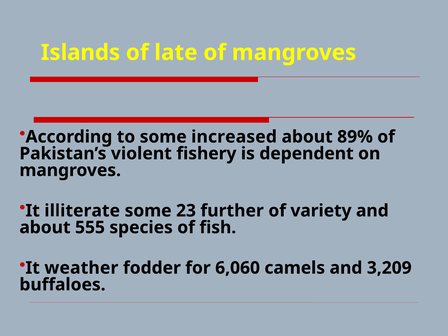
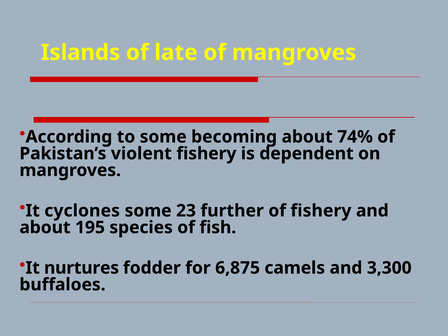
increased: increased -> becoming (234, 137)
89%: 89% -> 74% (355, 137)
illiterate: illiterate -> cyclones (82, 211)
of variety: variety -> fishery (321, 211)
555: 555 -> 195 (90, 227)
weather: weather -> nurtures (82, 268)
6,060: 6,060 -> 6,875 (238, 268)
3,209: 3,209 -> 3,300 (389, 268)
